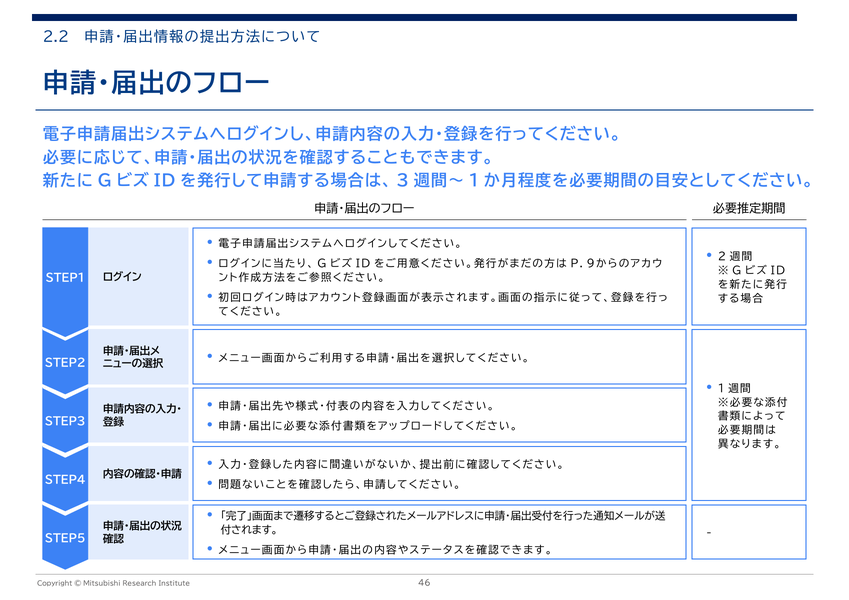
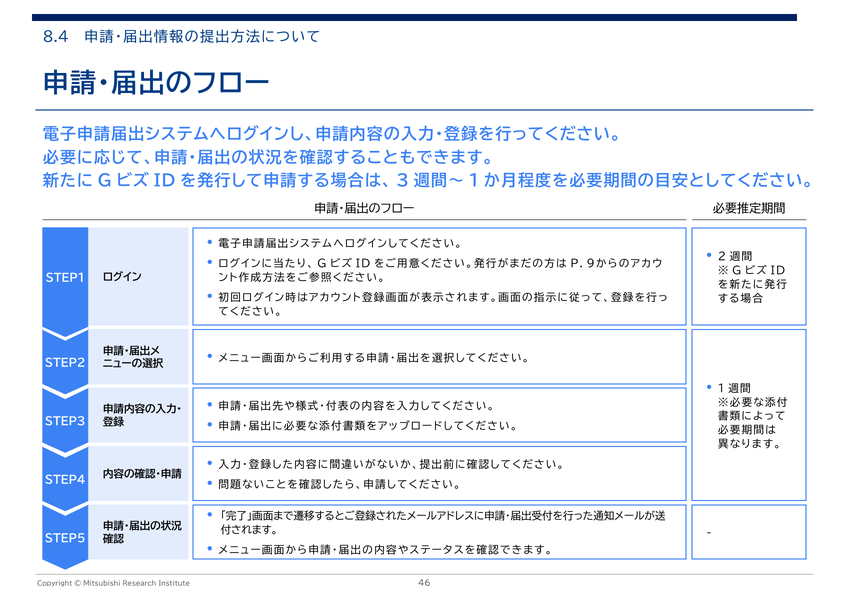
2.2: 2.2 -> 8.4 (56, 37)
